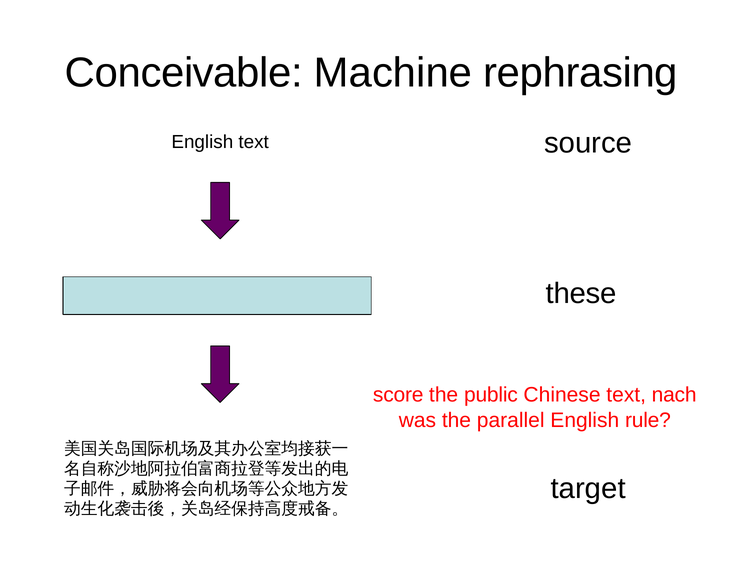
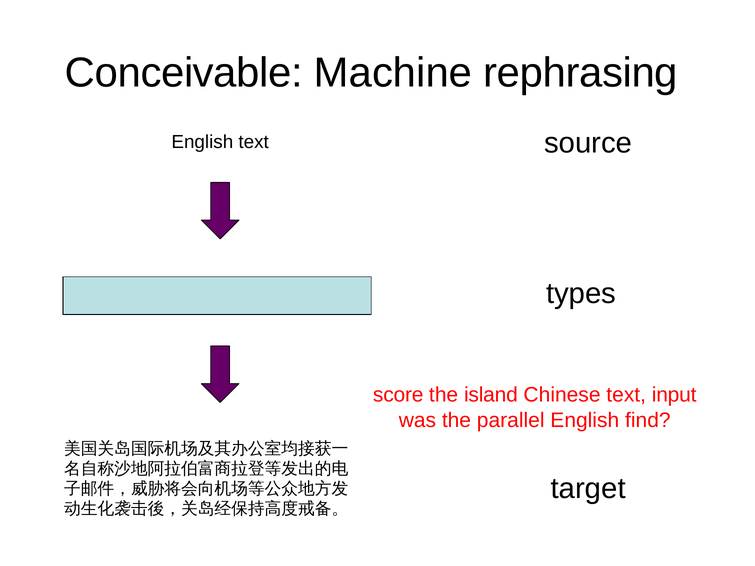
these: these -> types (581, 294)
public: public -> island (491, 395)
nach: nach -> input (674, 395)
rule: rule -> find (648, 420)
